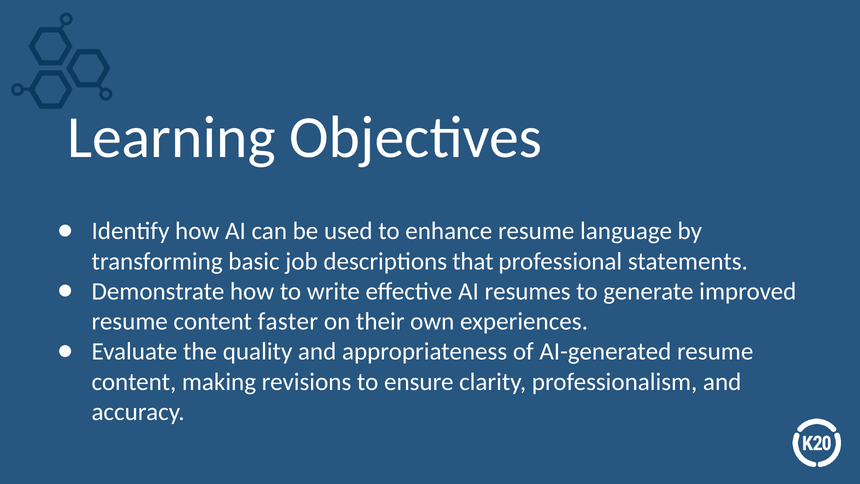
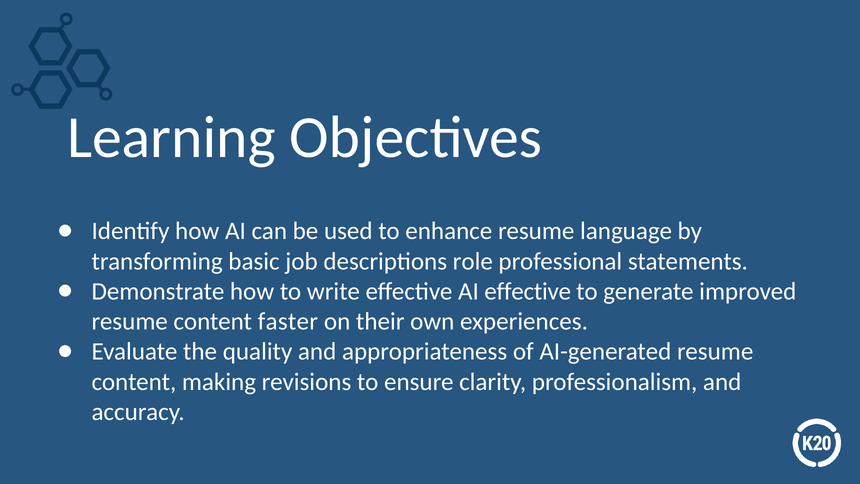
that: that -> role (473, 261)
AI resumes: resumes -> effective (528, 291)
